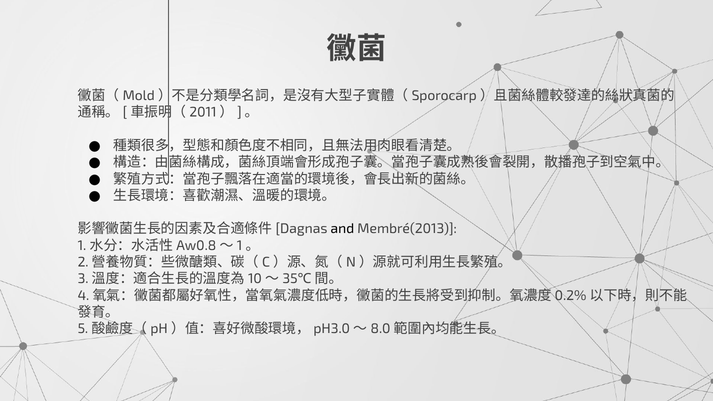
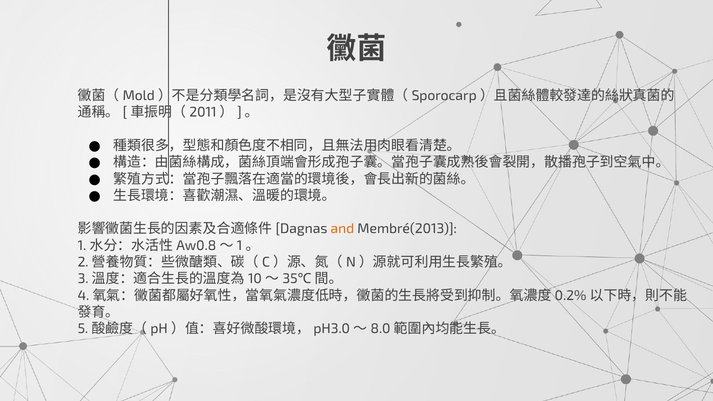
and colour: black -> orange (342, 229)
